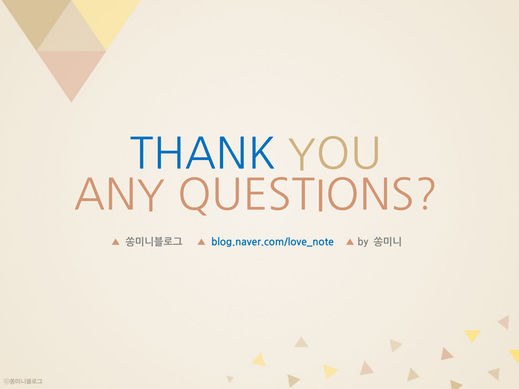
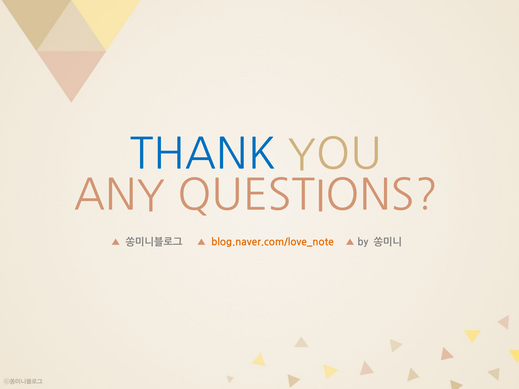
blog.naver.com/love_note colour: blue -> orange (273, 242)
